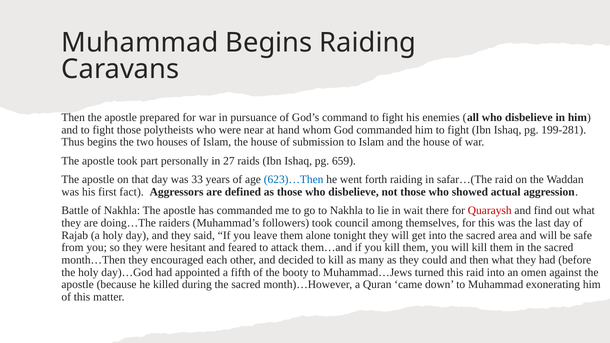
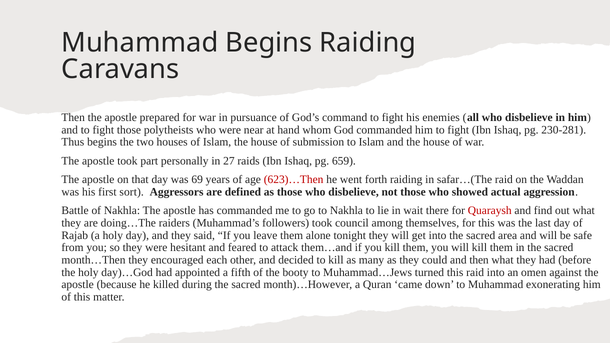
199-281: 199-281 -> 230-281 (564, 130)
33: 33 -> 69 (197, 180)
623)…Then colour: blue -> red (294, 180)
fact: fact -> sort (132, 192)
